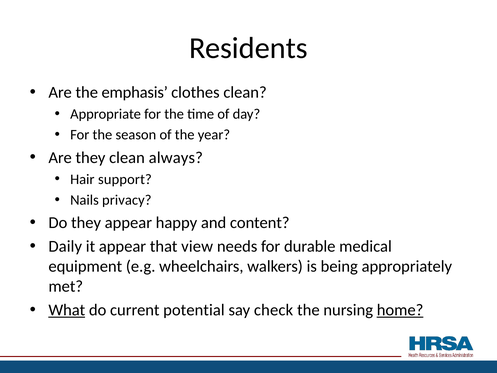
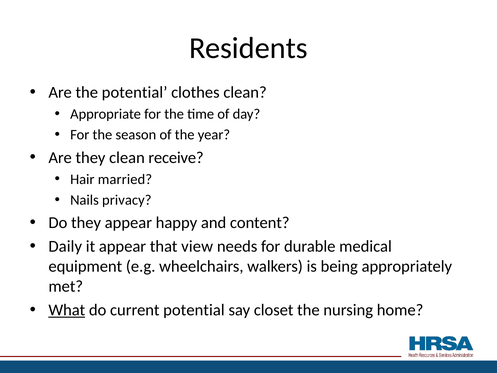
the emphasis: emphasis -> potential (135, 92)
always: always -> receive (176, 157)
support: support -> married (125, 179)
check: check -> closet (274, 310)
home underline: present -> none (400, 310)
